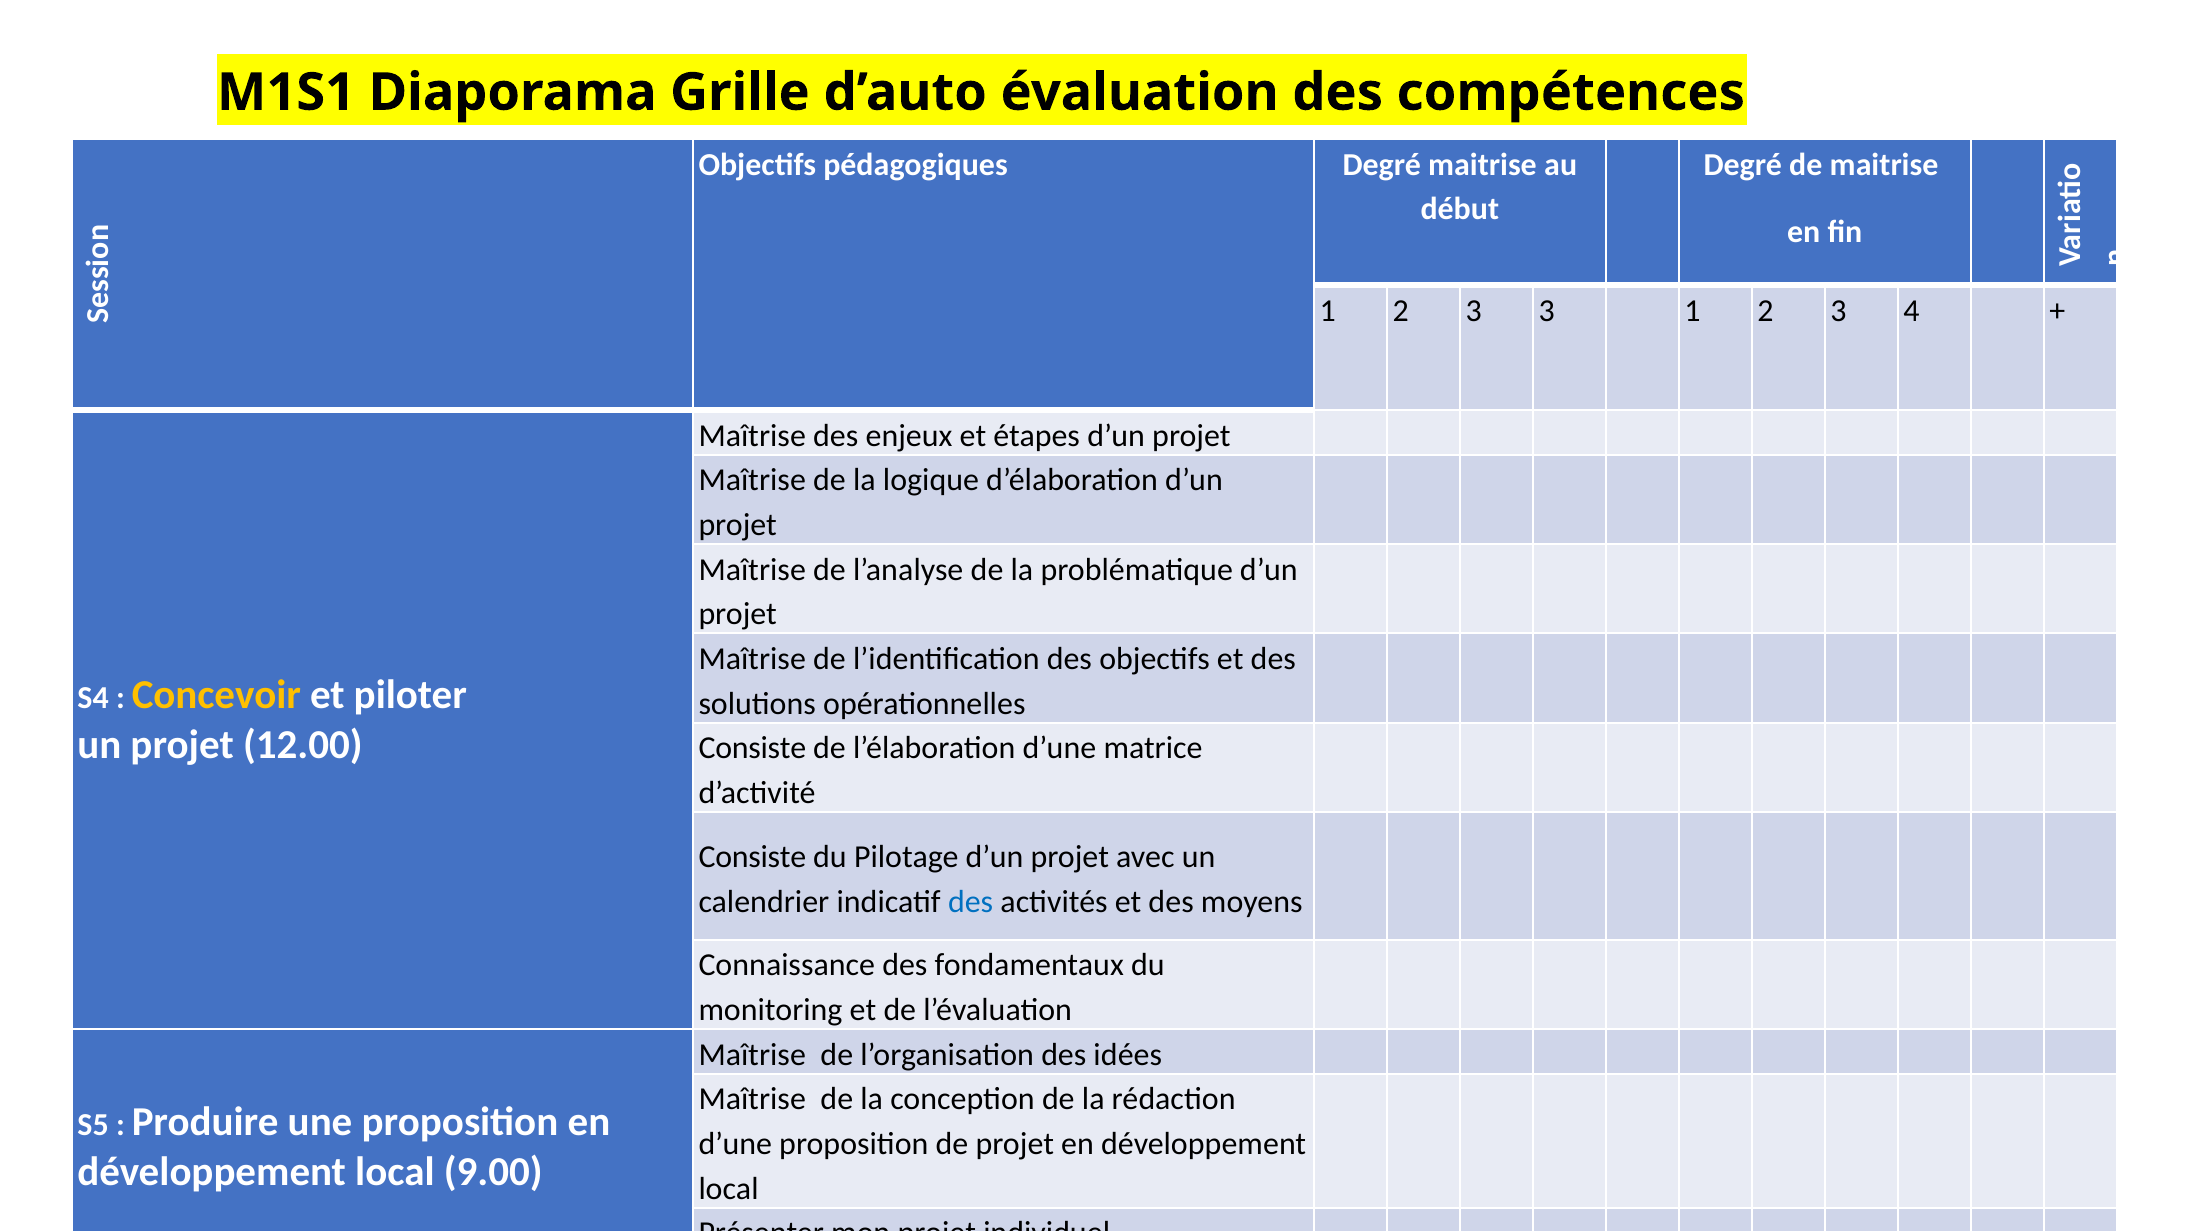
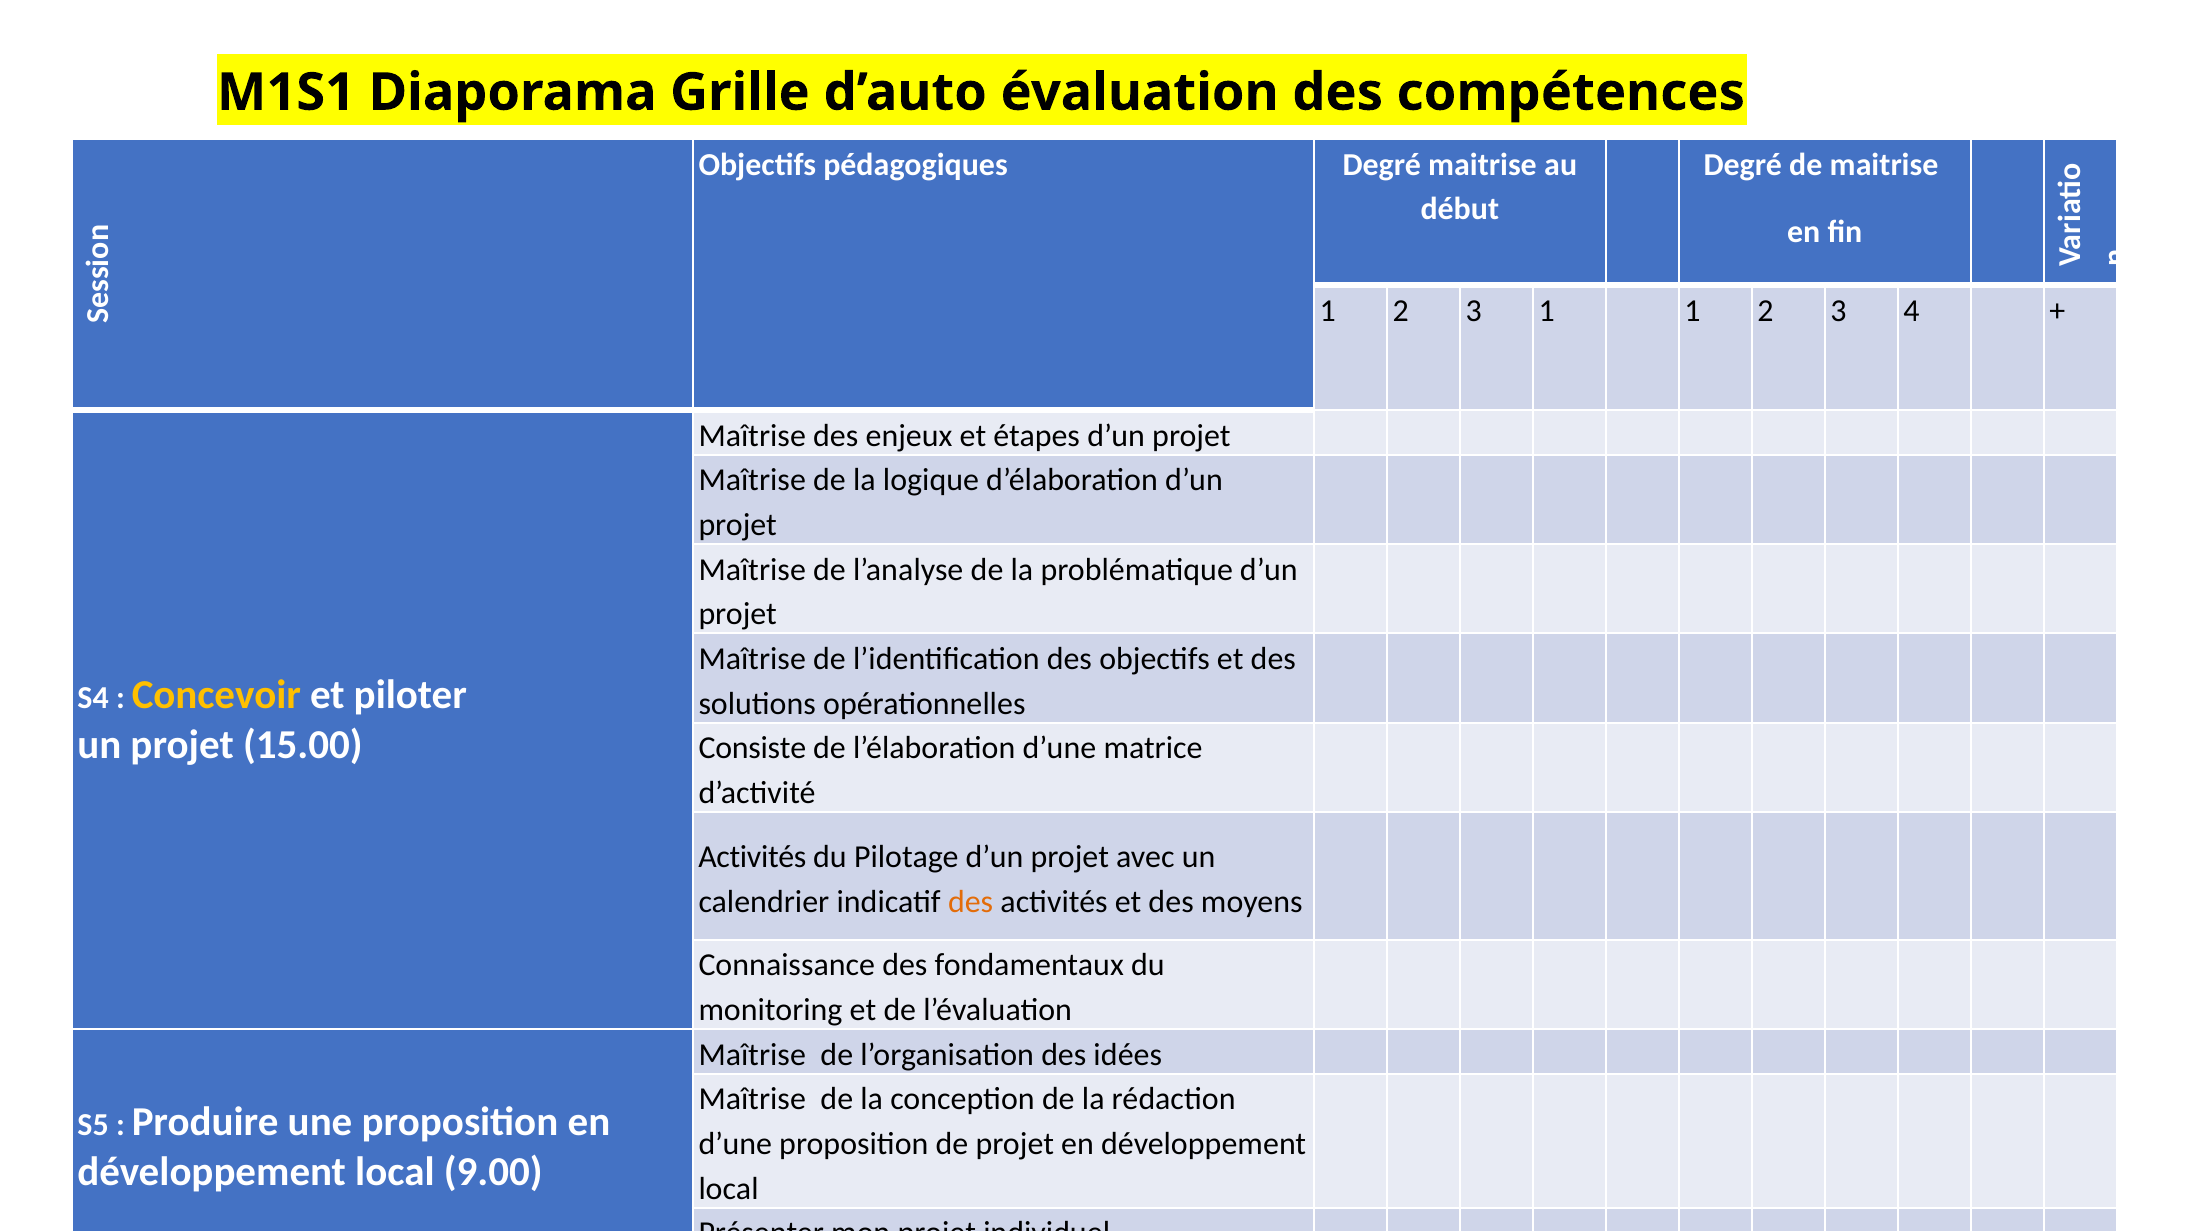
3 3: 3 -> 1 (1547, 311)
12.00: 12.00 -> 15.00 (303, 745)
Consiste: Consiste -> Activités (752, 857)
des colour: blue -> orange (971, 902)
